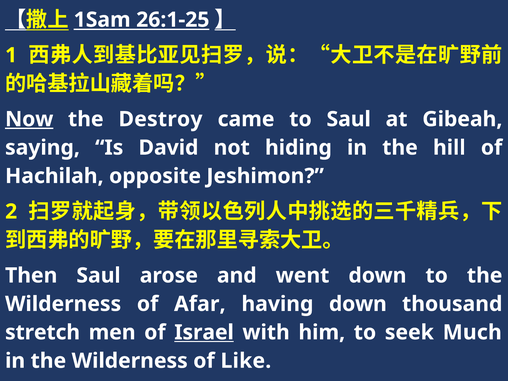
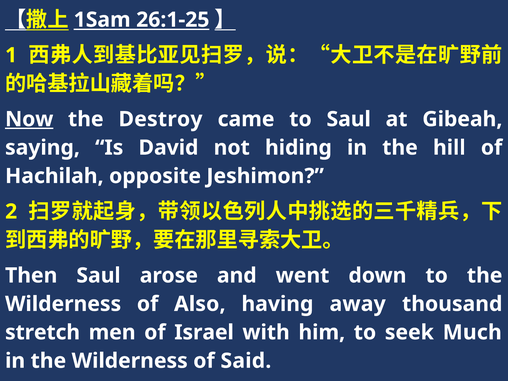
Afar: Afar -> Also (200, 304)
having down: down -> away (358, 304)
Israel underline: present -> none (204, 332)
Like: Like -> Said (246, 361)
